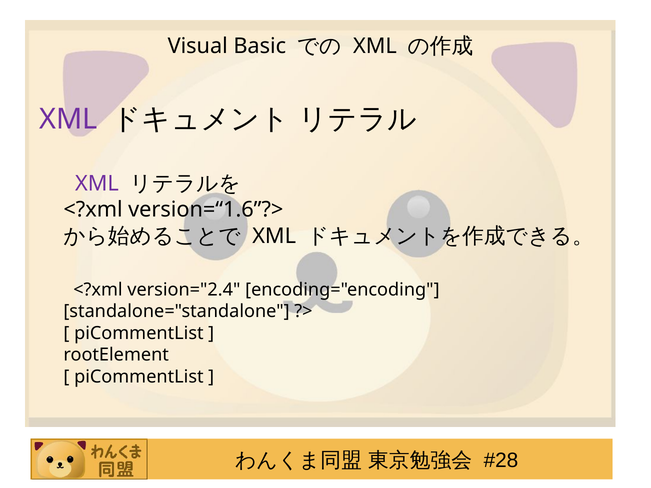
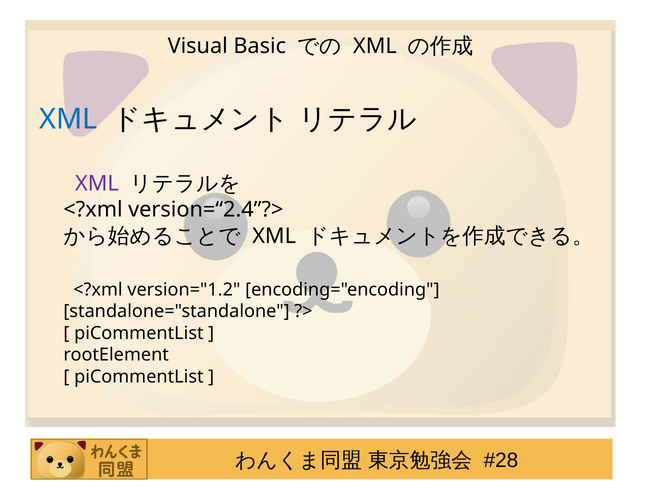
XML colour: purple -> blue (68, 119)
version=“1.6”?>: version=“1.6”?> -> version=“2.4”?> (206, 210)
version="2.4: version="2.4 -> version="1.2 (184, 290)
